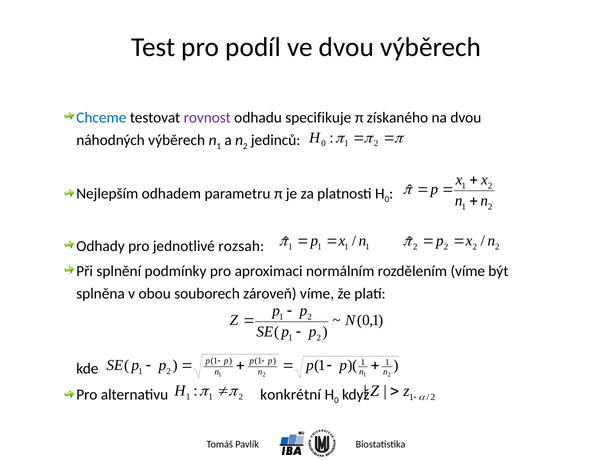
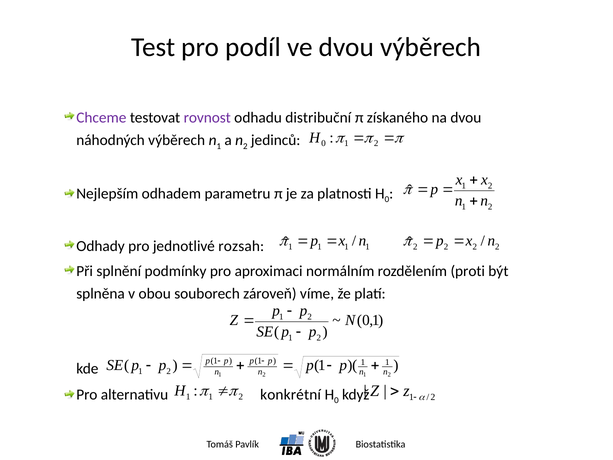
Chceme colour: blue -> purple (101, 118)
specifikuje: specifikuje -> distribuční (318, 118)
rozdělením víme: víme -> proti (468, 271)
